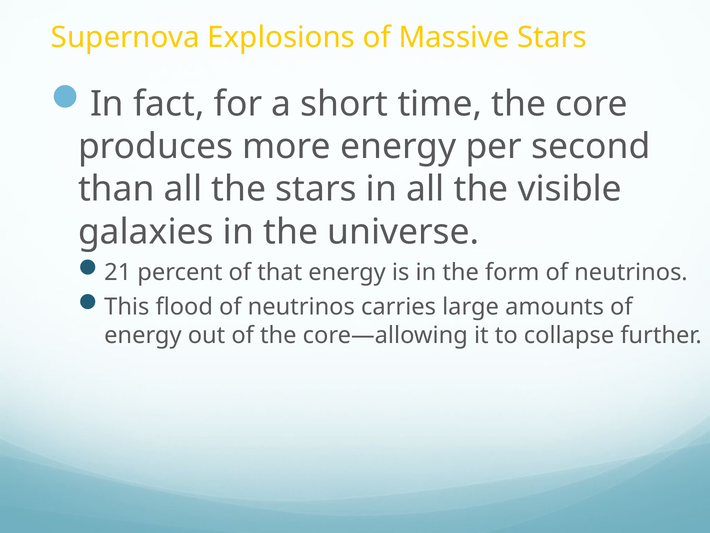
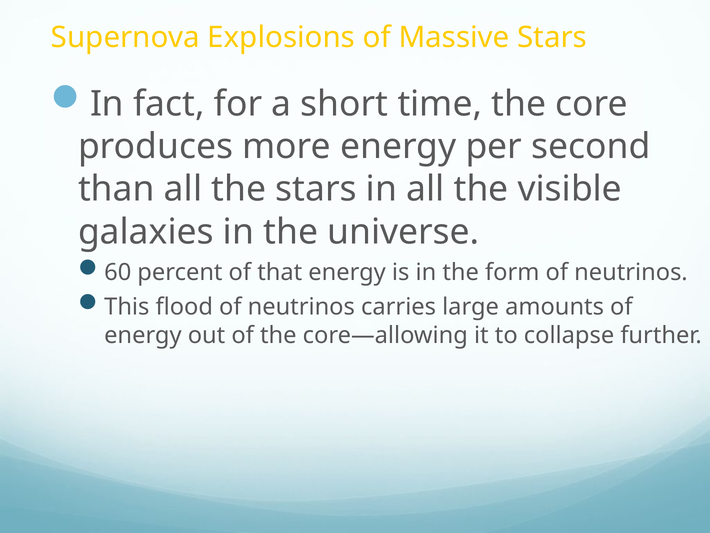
21: 21 -> 60 (118, 272)
